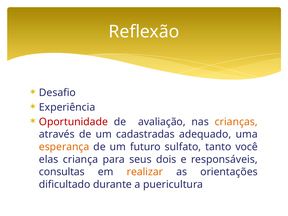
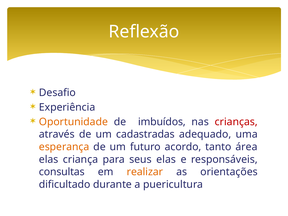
Oportunidade colour: red -> orange (73, 122)
avaliação: avaliação -> imbuídos (162, 122)
crianças colour: orange -> red (236, 122)
sulfato: sulfato -> acordo (183, 147)
você: você -> área (247, 147)
seus dois: dois -> elas (166, 159)
